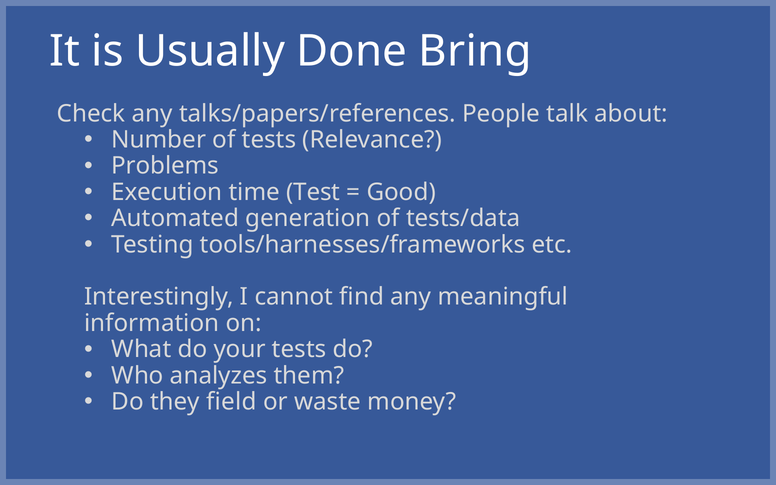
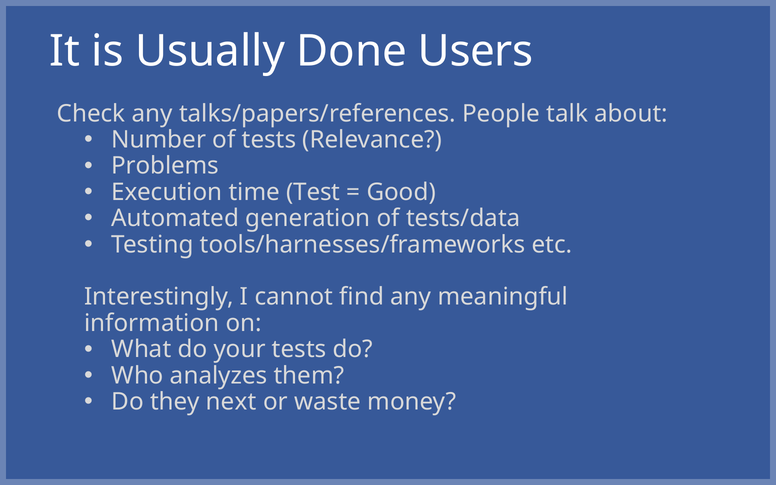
Bring: Bring -> Users (476, 51)
field: field -> next (231, 402)
